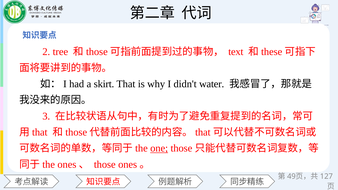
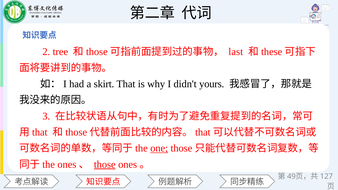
text: text -> last (236, 52)
water: water -> yours (212, 84)
those underline: none -> present (105, 165)
